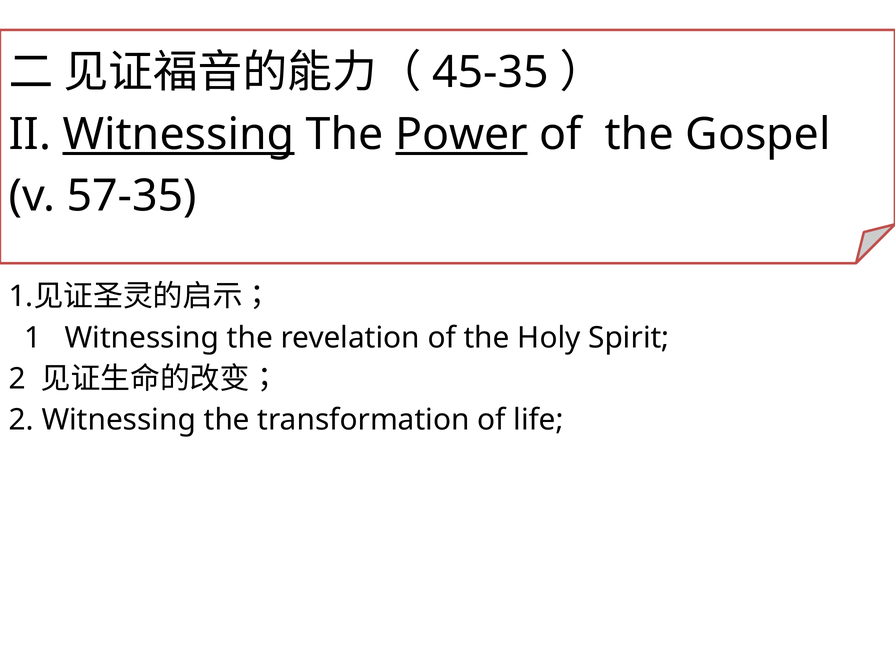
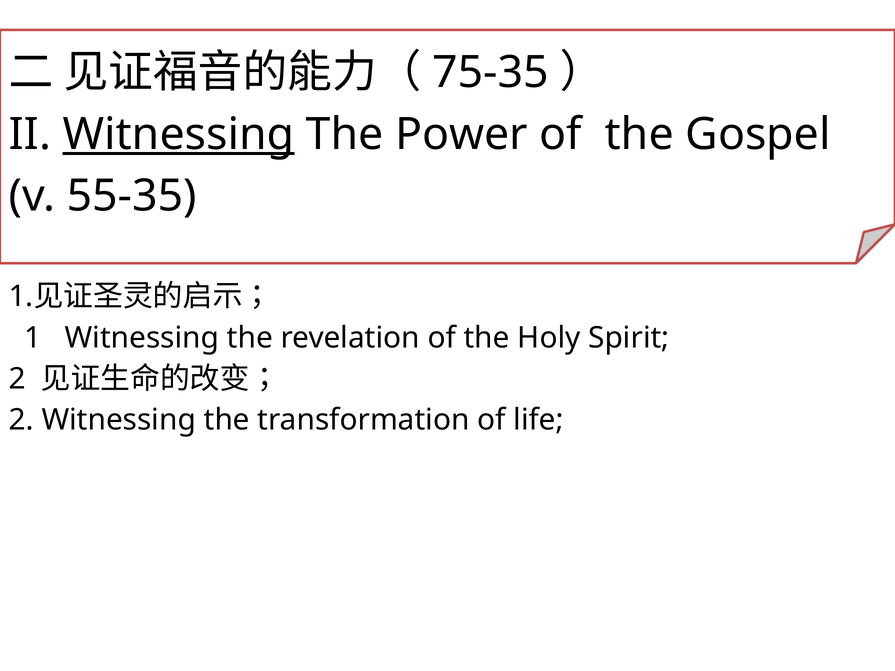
45-35: 45-35 -> 75-35 (491, 73)
Power underline: present -> none (462, 134)
57-35: 57-35 -> 55-35 (132, 196)
